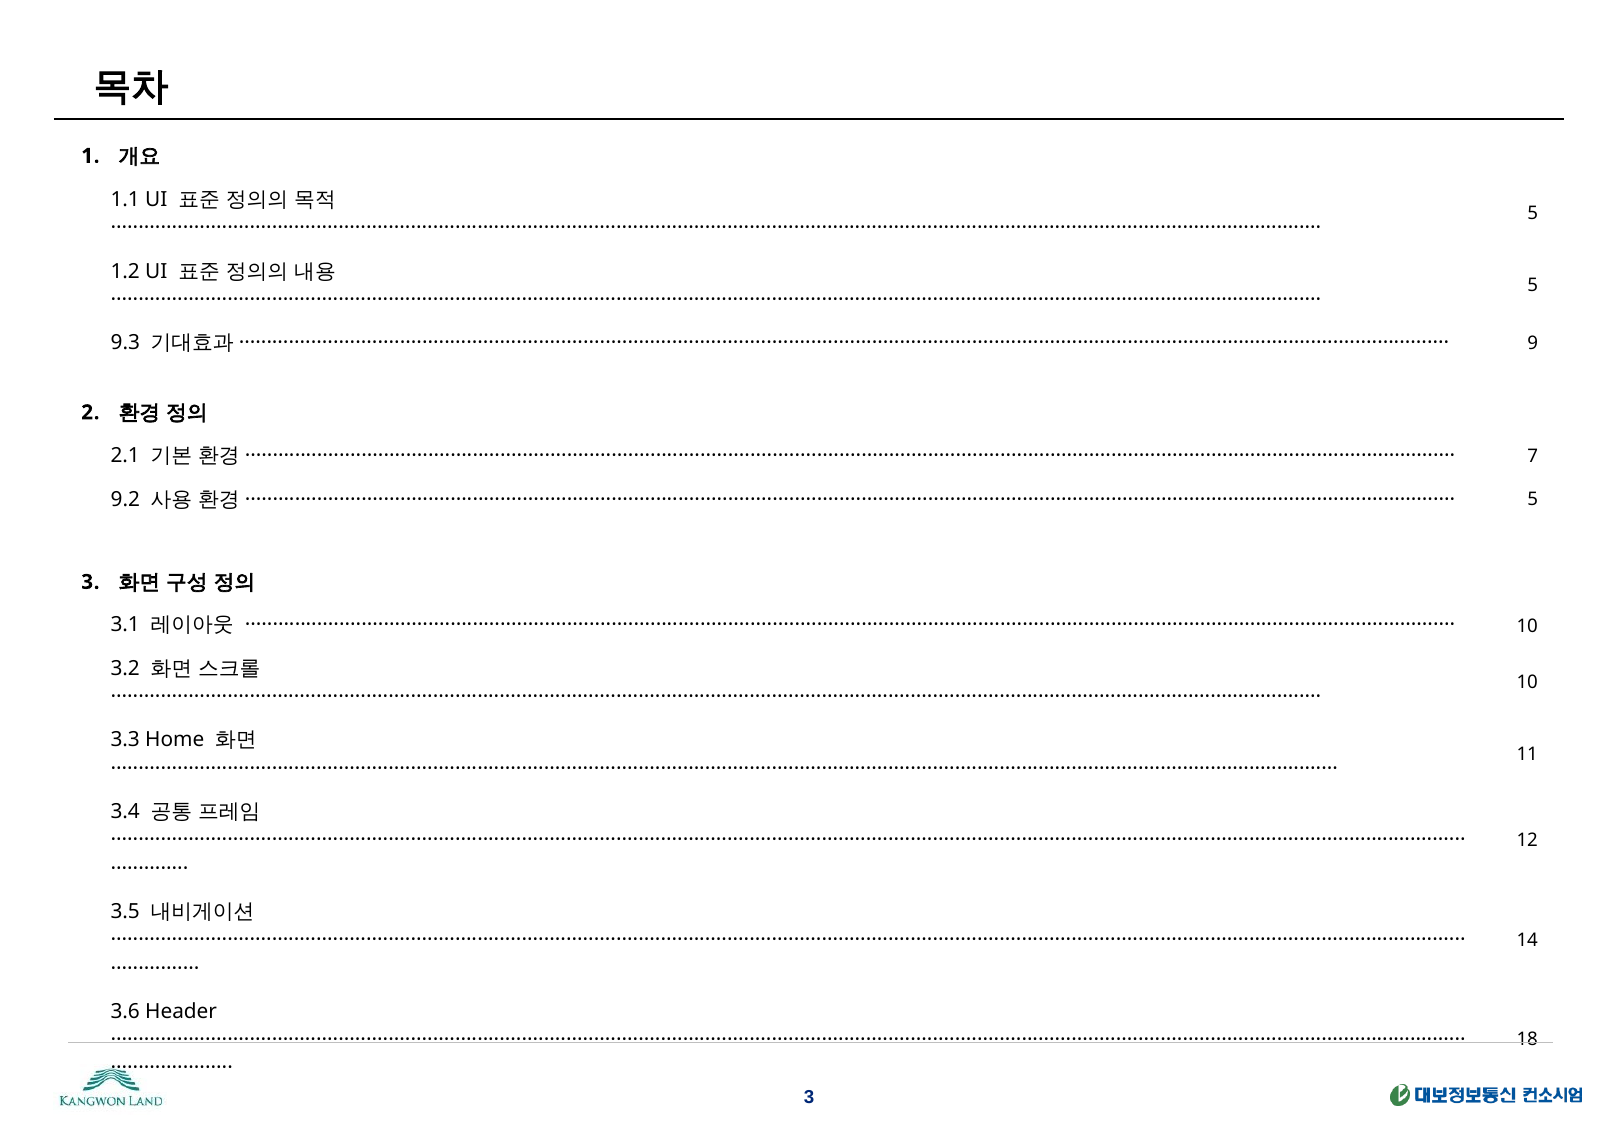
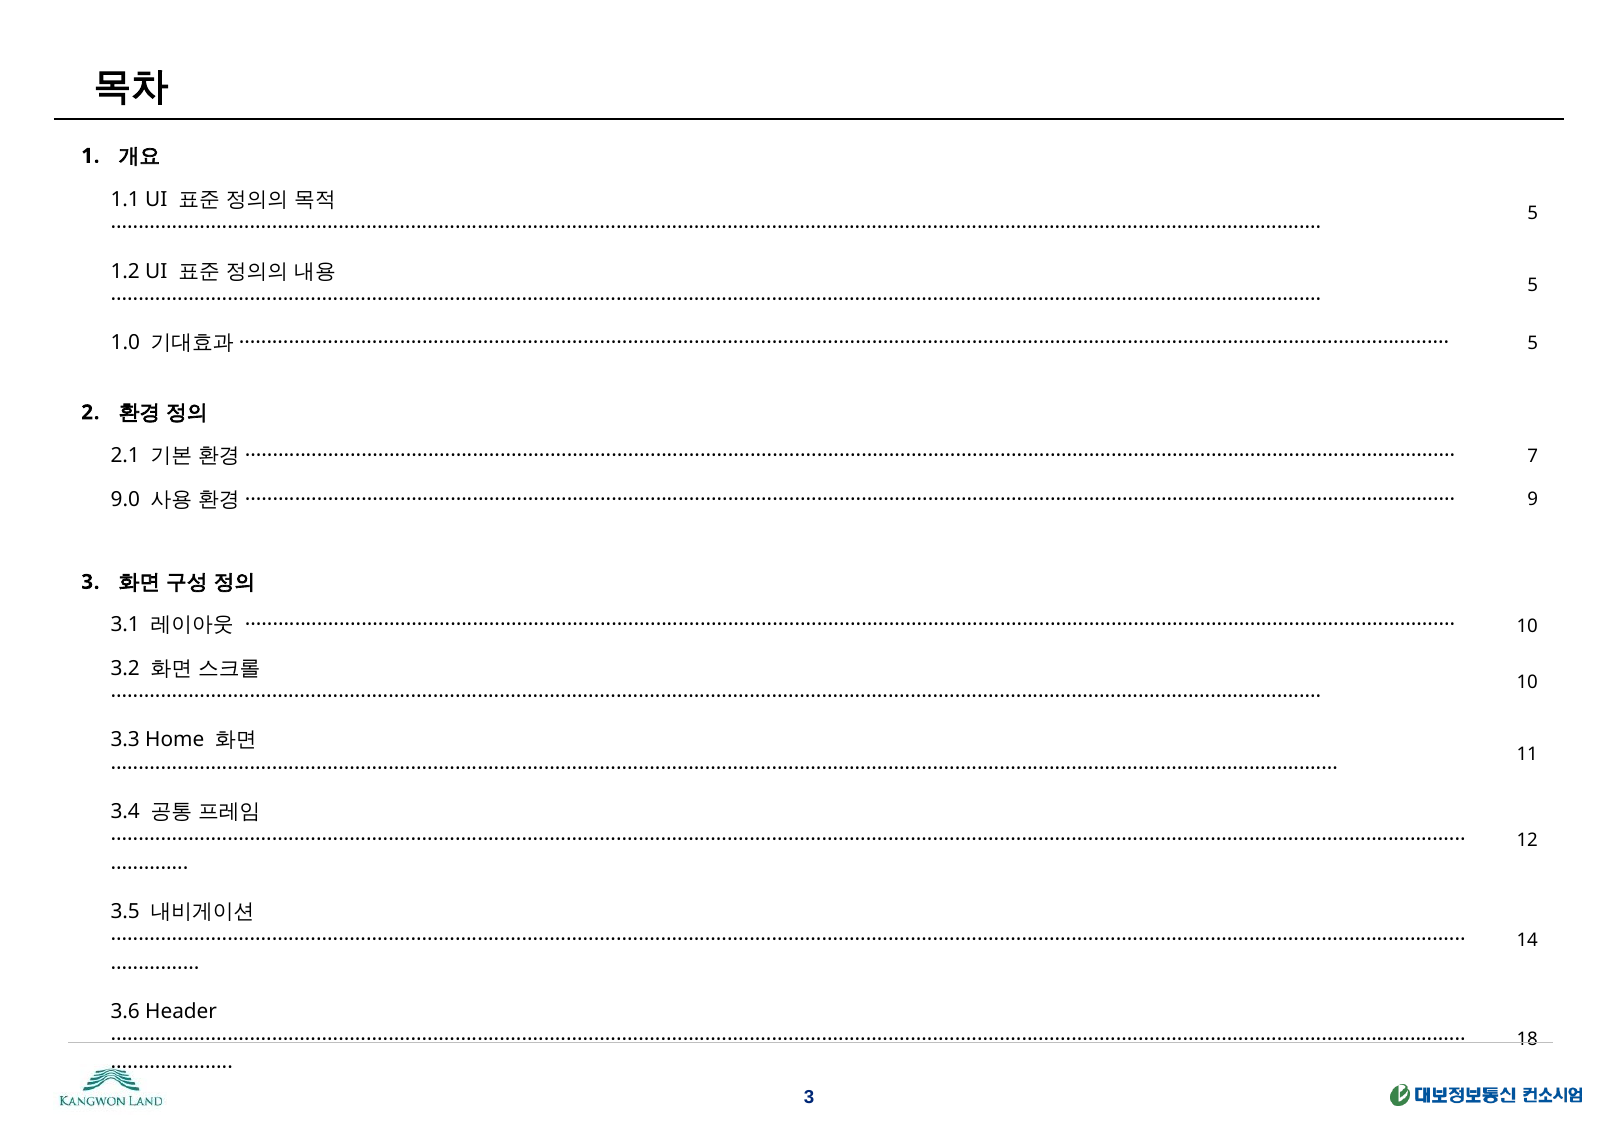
9.3: 9.3 -> 1.0 (125, 343)
9: 9 -> 5 (1533, 343)
9.2: 9.2 -> 9.0 (125, 499)
5: 5 -> 9 (1533, 499)
